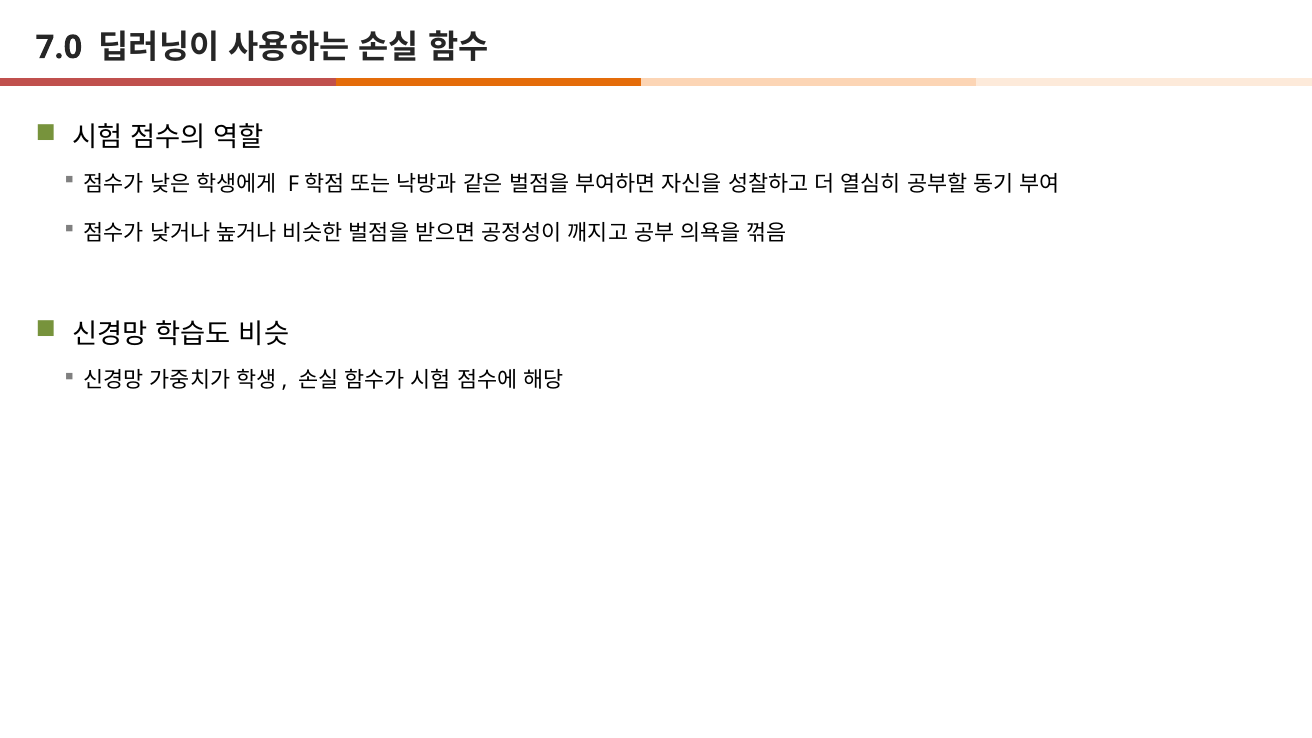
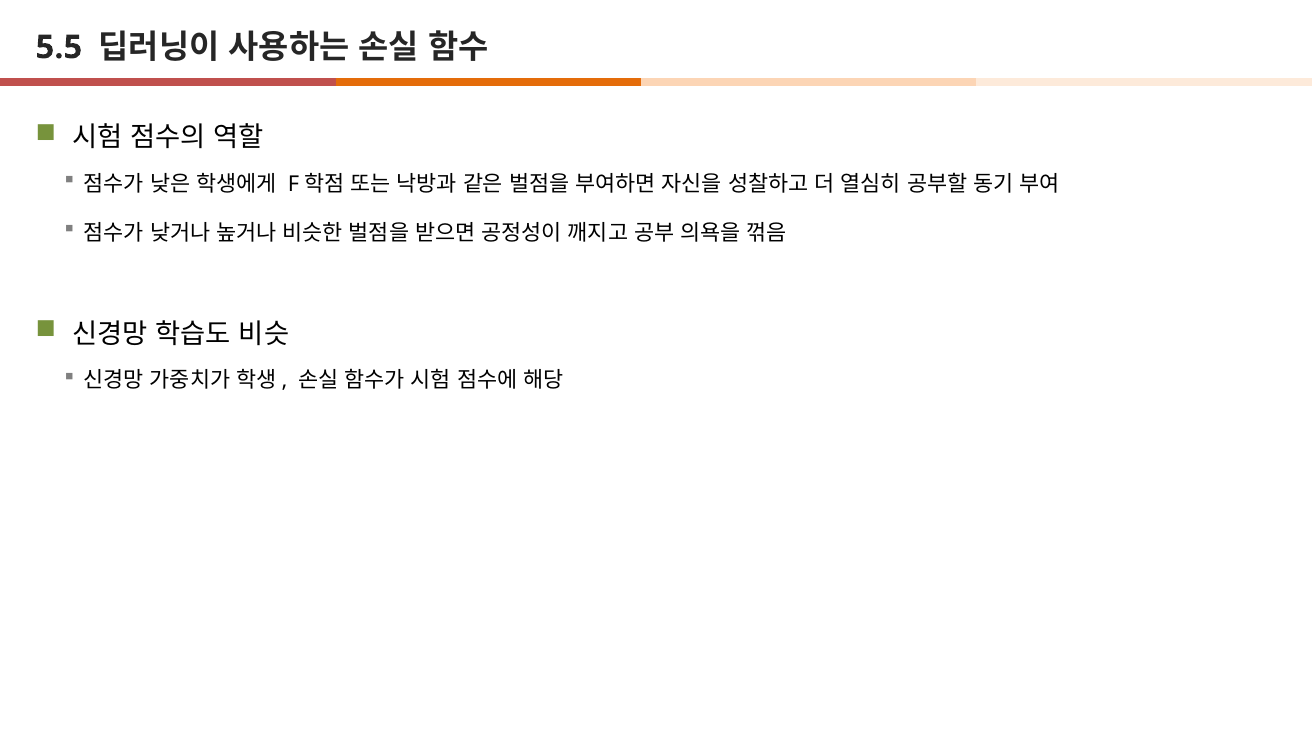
7.0: 7.0 -> 5.5 (59, 47)
